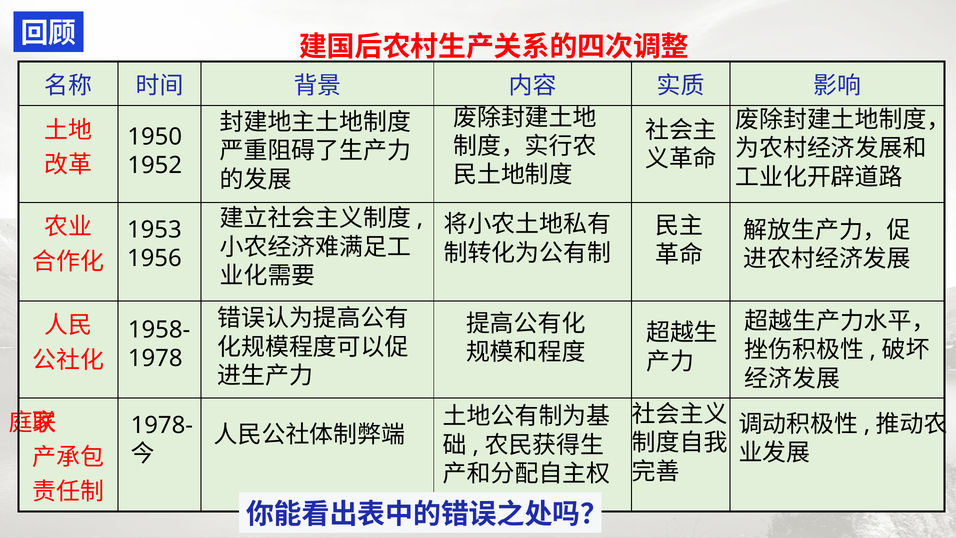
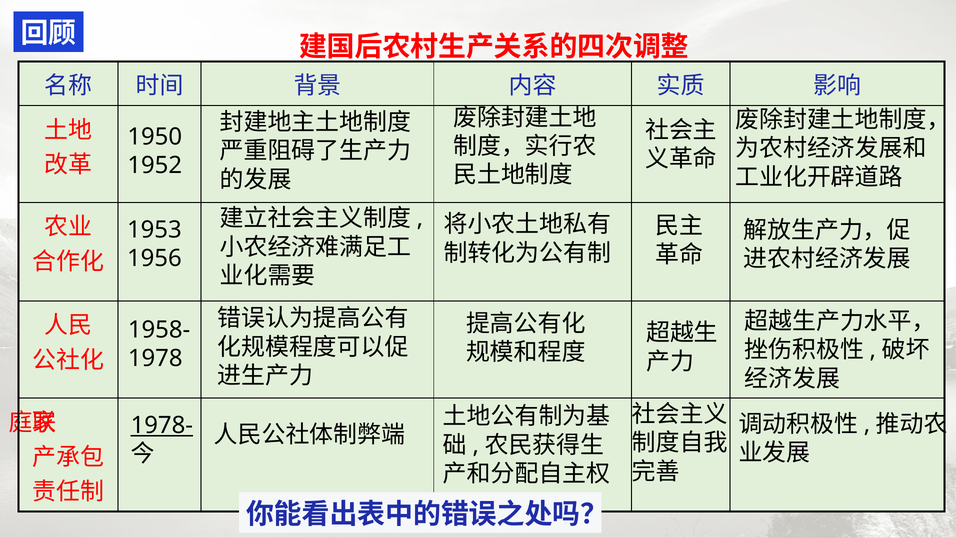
1978- underline: none -> present (162, 425)
